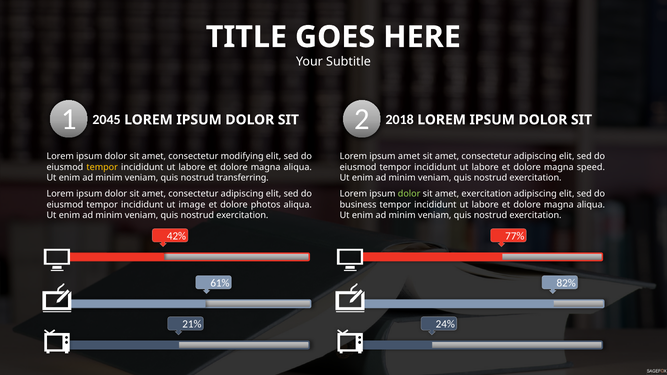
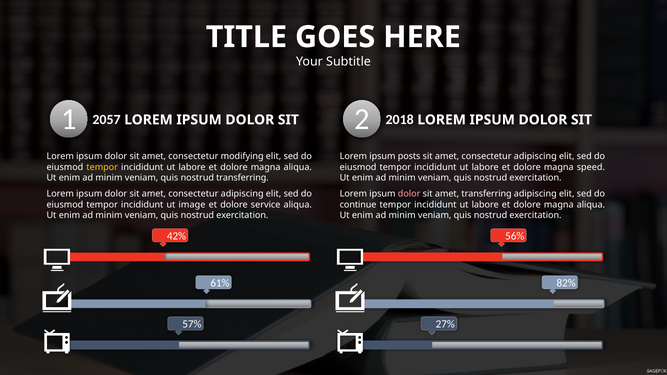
2045: 2045 -> 2057 (107, 120)
ipsum amet: amet -> posts (409, 156)
dolor colour: light green -> pink (409, 194)
amet exercitation: exercitation -> transferring (487, 194)
photos: photos -> service (266, 205)
business: business -> continue (358, 205)
77%: 77% -> 56% (515, 236)
21%: 21% -> 57% (192, 324)
24%: 24% -> 27% (445, 324)
